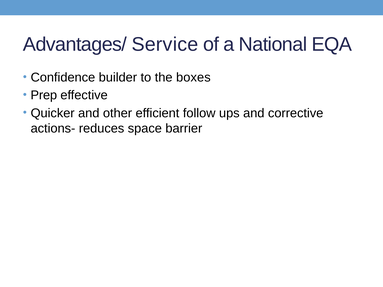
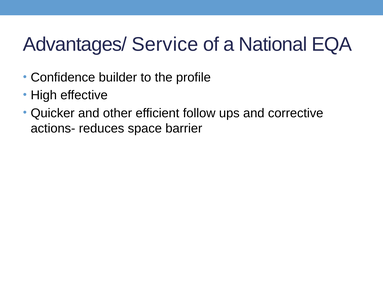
boxes: boxes -> profile (193, 77)
Prep: Prep -> High (44, 95)
